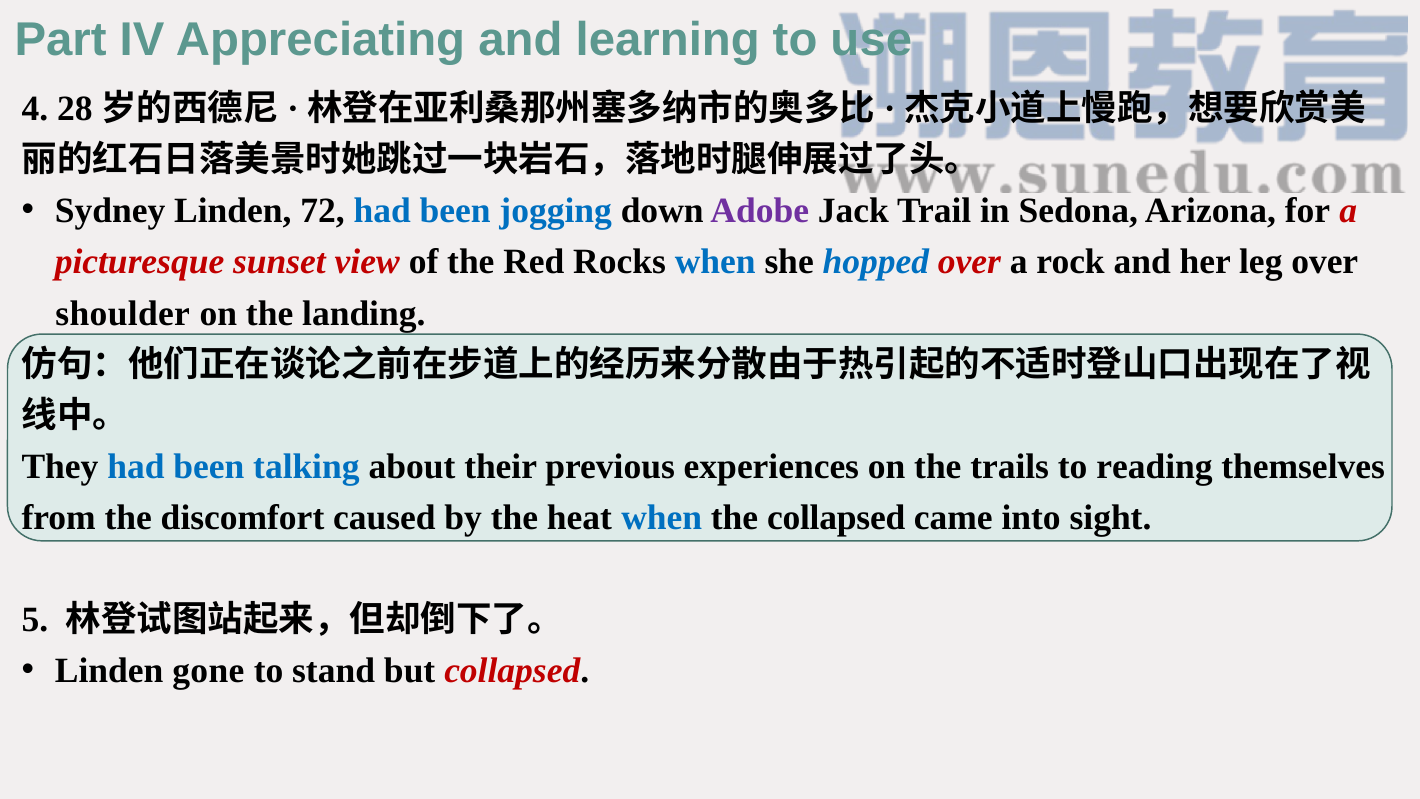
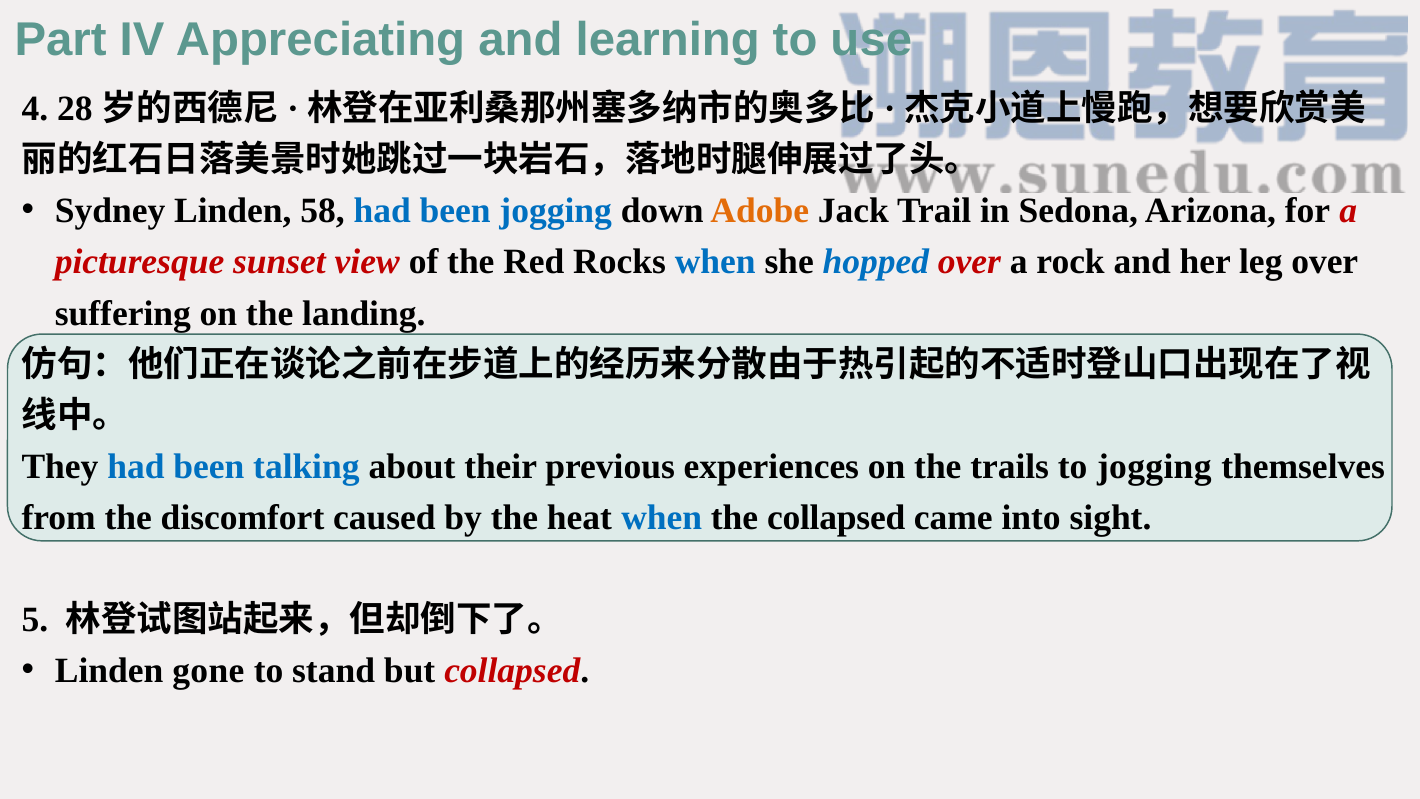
72: 72 -> 58 (323, 211)
Adobe colour: purple -> orange (760, 211)
shoulder: shoulder -> suffering (123, 313)
to reading: reading -> jogging (1154, 467)
